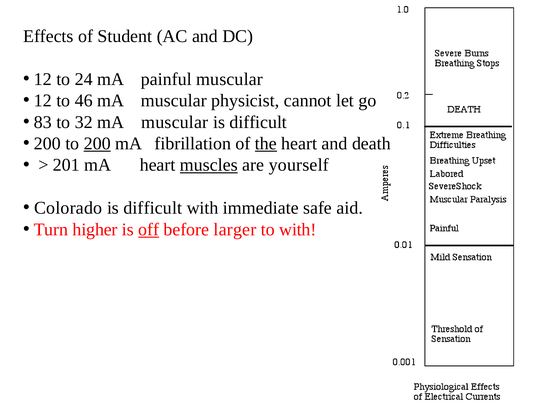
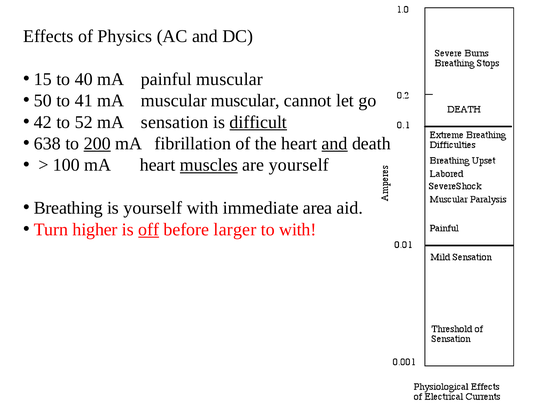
Student: Student -> Physics (125, 36)
12: 12 -> 15 (43, 79)
24: 24 -> 40 (84, 79)
12: 12 -> 50 (43, 101)
46: 46 -> 41 (84, 101)
muscular physicist: physicist -> muscular (245, 101)
83: 83 -> 42 (43, 122)
32: 32 -> 52 (84, 122)
muscular: muscular -> sensation (175, 122)
difficult underline: none -> present (258, 122)
200: 200 -> 638 (47, 144)
the underline: present -> none (266, 144)
and underline: none -> present (335, 144)
201: 201 -> 100 (66, 165)
Colorado: Colorado -> Breathing (68, 208)
difficult: difficult -> yourself (153, 208)
safe: safe -> area (318, 208)
